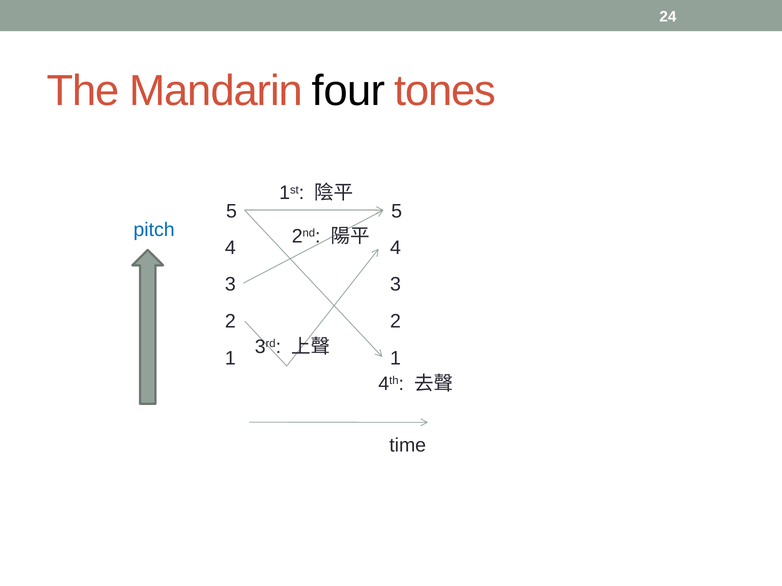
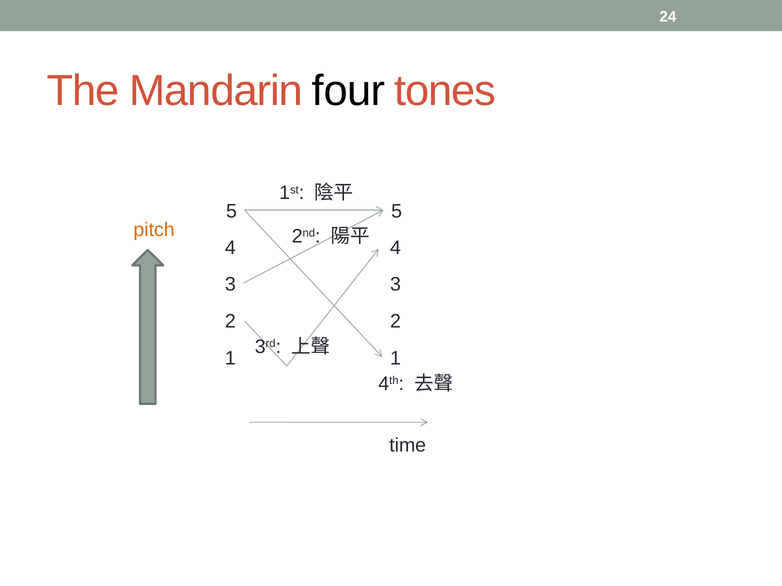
pitch colour: blue -> orange (154, 230)
